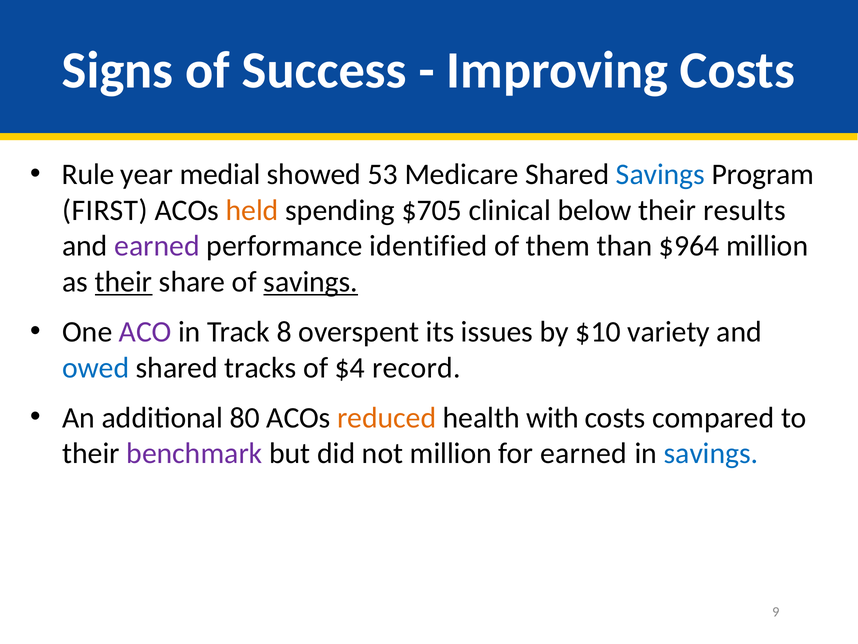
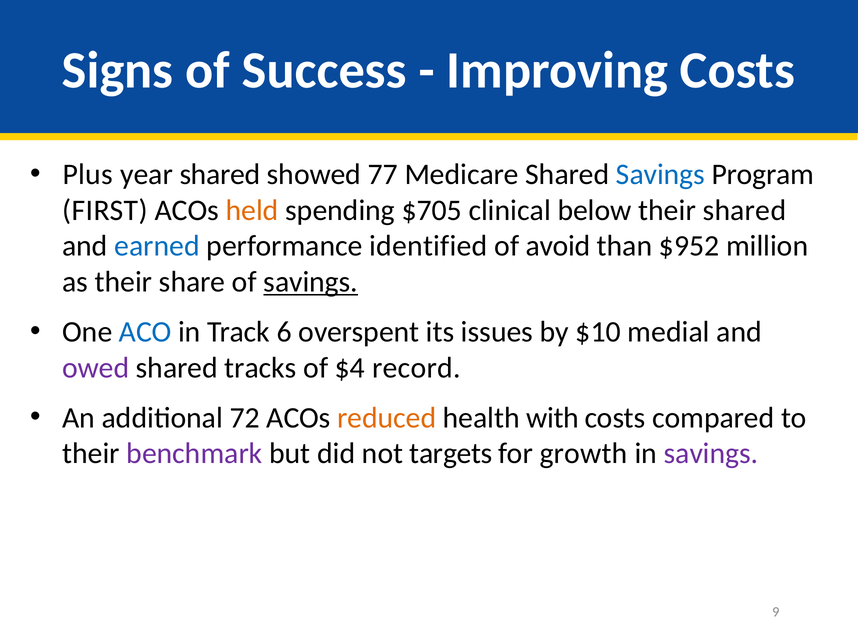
Rule: Rule -> Plus (88, 174)
year medial: medial -> shared (220, 174)
53: 53 -> 77 (383, 174)
their results: results -> shared (744, 210)
earned colour: purple -> blue (157, 246)
them: them -> avoid (558, 246)
$964: $964 -> $952 (689, 246)
their underline: present -> none (124, 282)
ACO colour: purple -> blue (145, 332)
8: 8 -> 6 (284, 332)
variety: variety -> medial (669, 332)
owed colour: blue -> purple (96, 367)
80: 80 -> 72 (245, 417)
not million: million -> targets (451, 453)
for earned: earned -> growth (584, 453)
savings colour: blue -> purple (711, 453)
